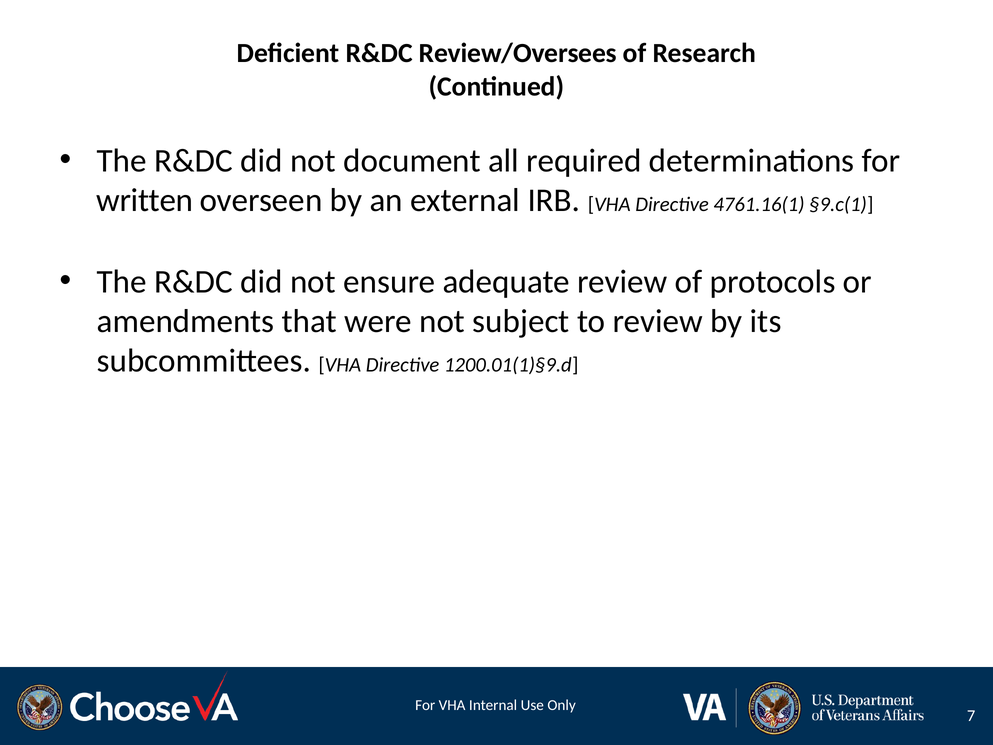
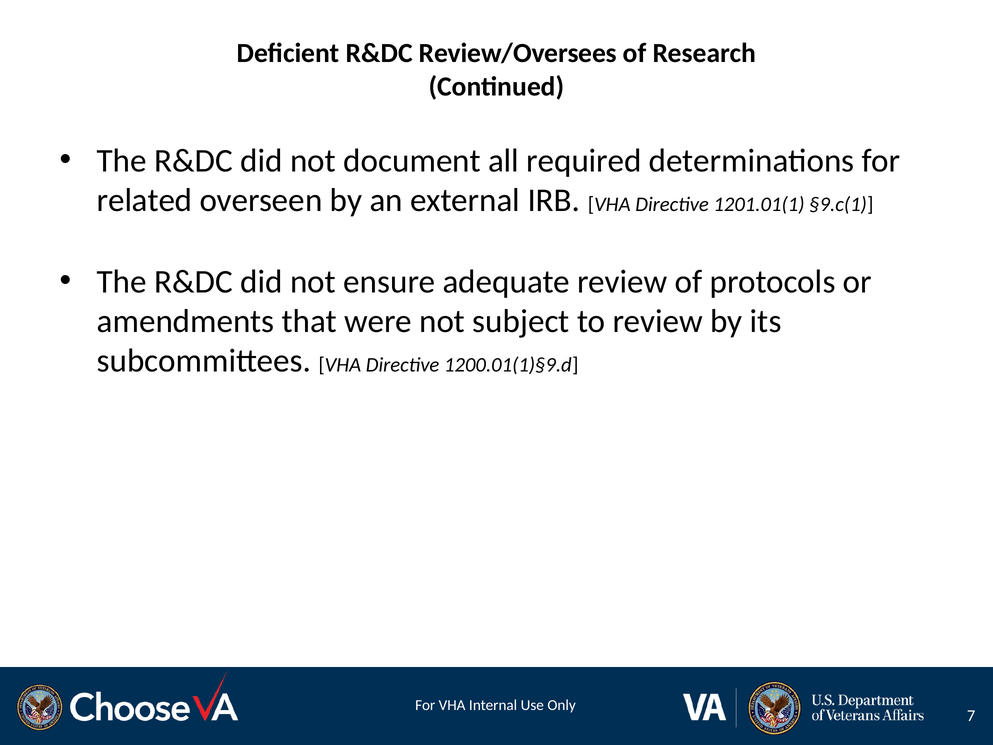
written: written -> related (145, 200)
4761.16(1: 4761.16(1 -> 1201.01(1 (759, 205)
